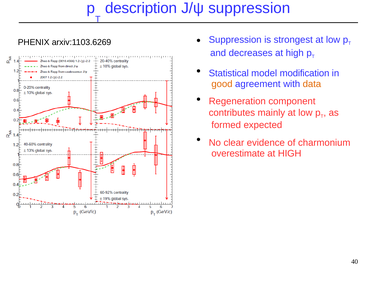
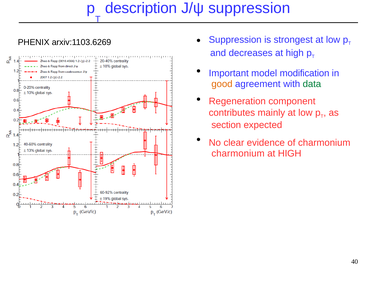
Statistical: Statistical -> Important (229, 73)
data colour: orange -> green (312, 84)
formed: formed -> section (226, 125)
overestimate: overestimate -> charmonium (238, 153)
